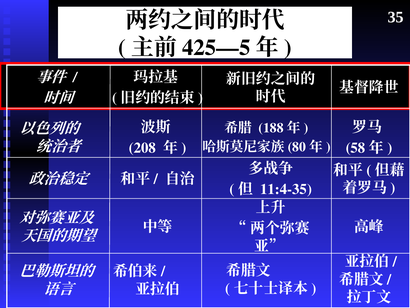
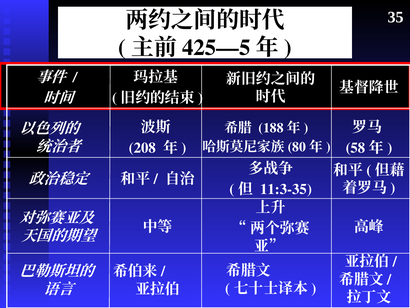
11:4-35: 11:4-35 -> 11:3-35 (286, 189)
